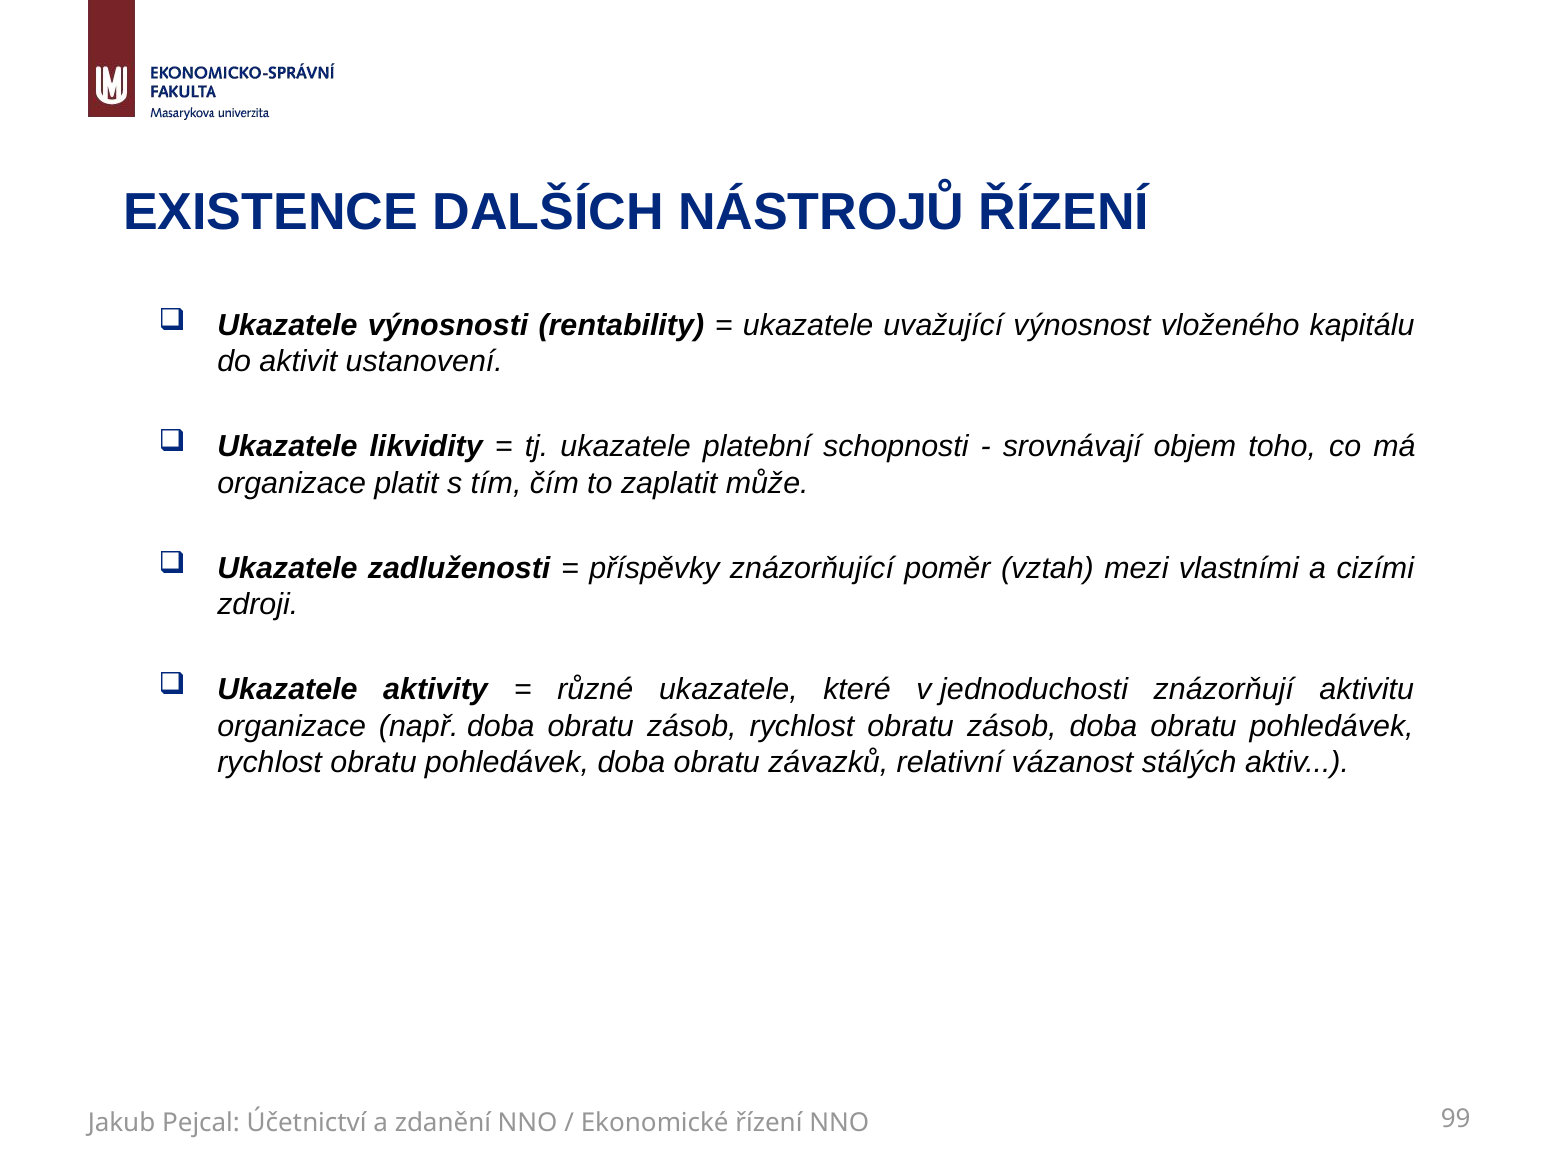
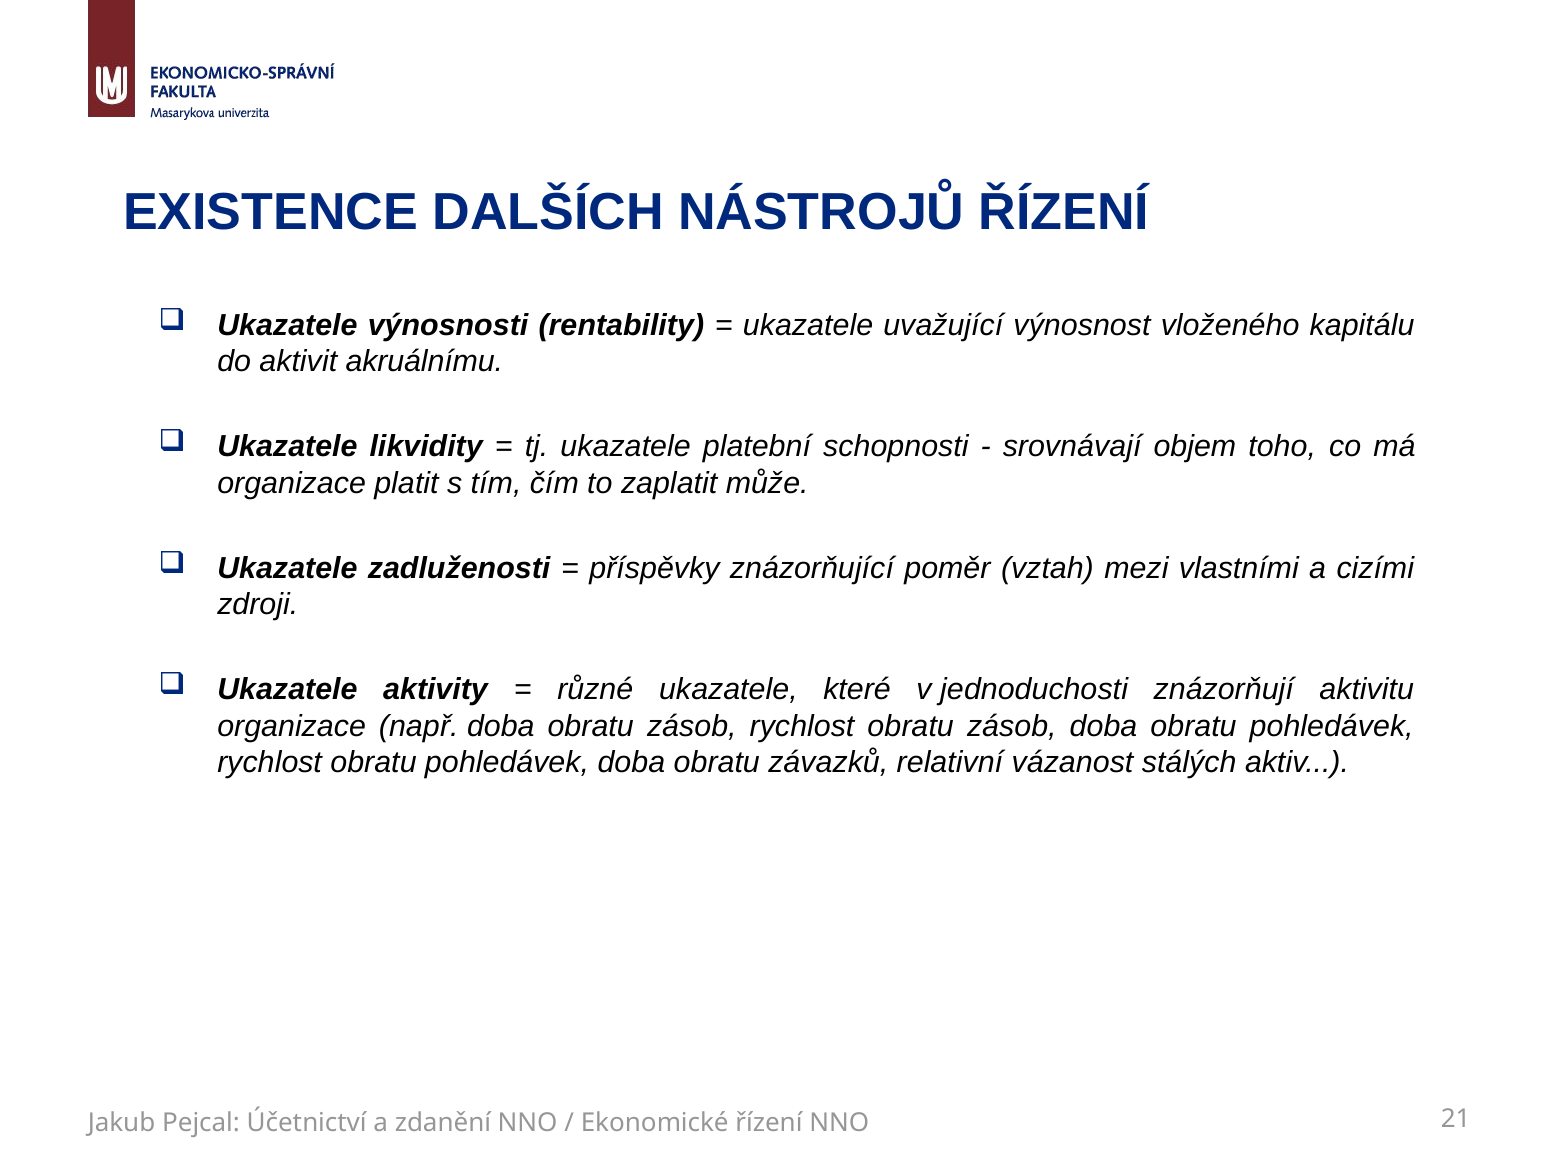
ustanovení: ustanovení -> akruálnímu (424, 362)
99: 99 -> 21 (1456, 1120)
